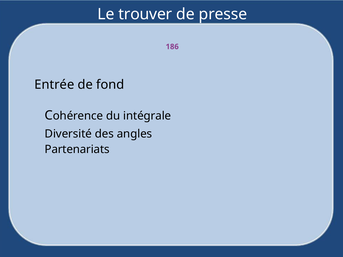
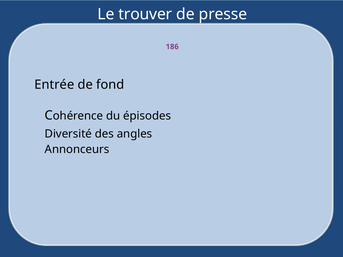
intégrale: intégrale -> épisodes (147, 116)
Partenariats: Partenariats -> Annonceurs (77, 149)
